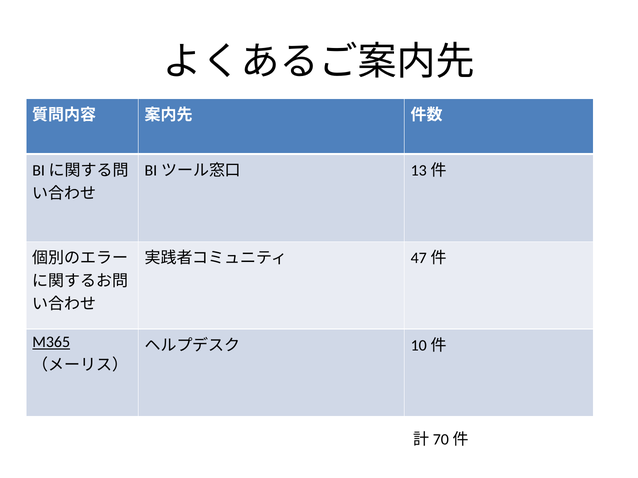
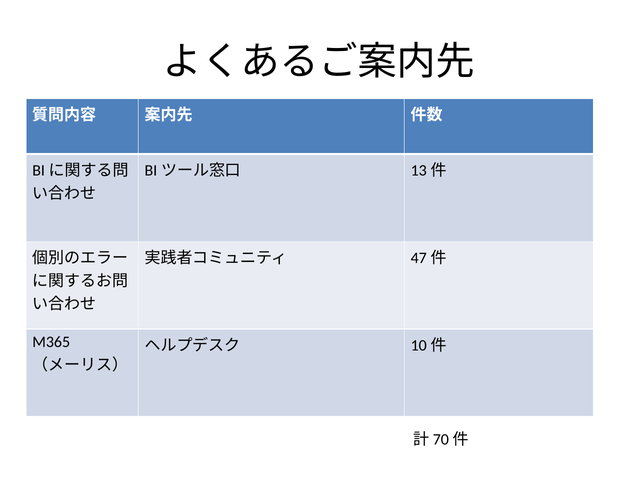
M365 underline: present -> none (51, 342)
